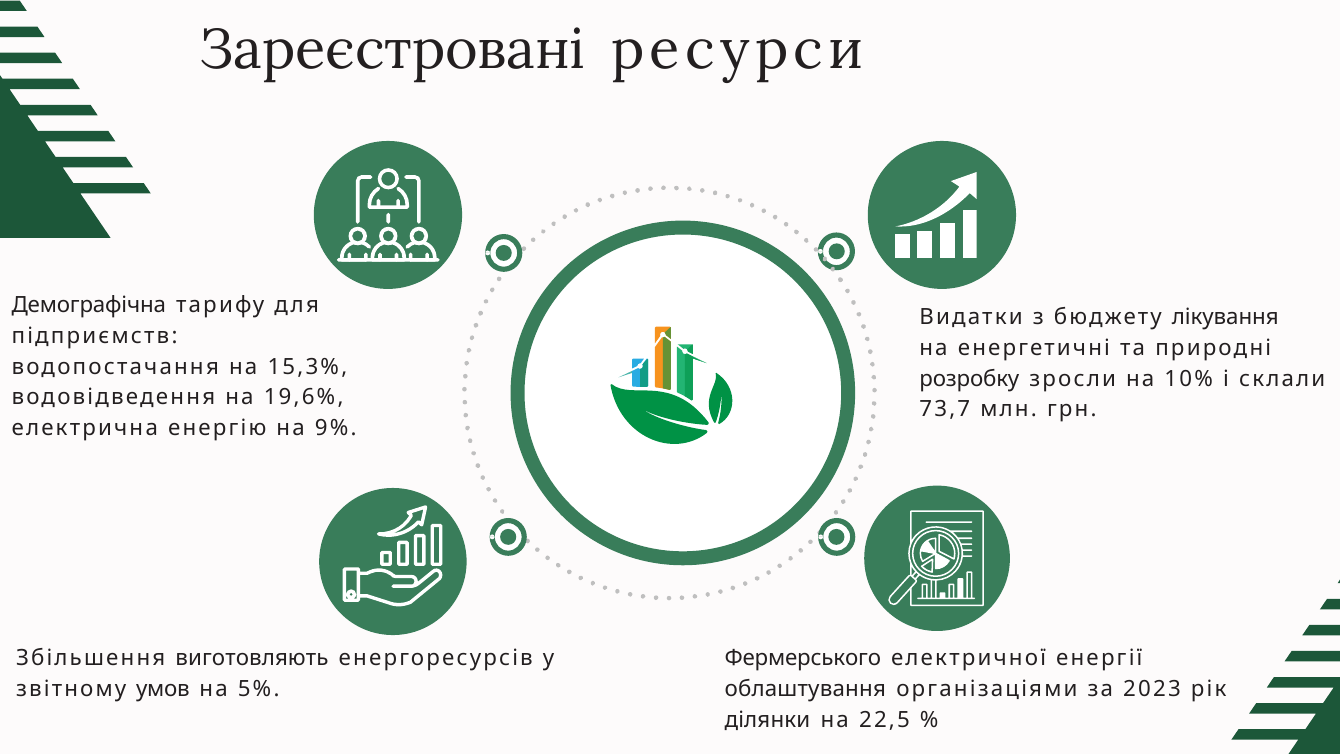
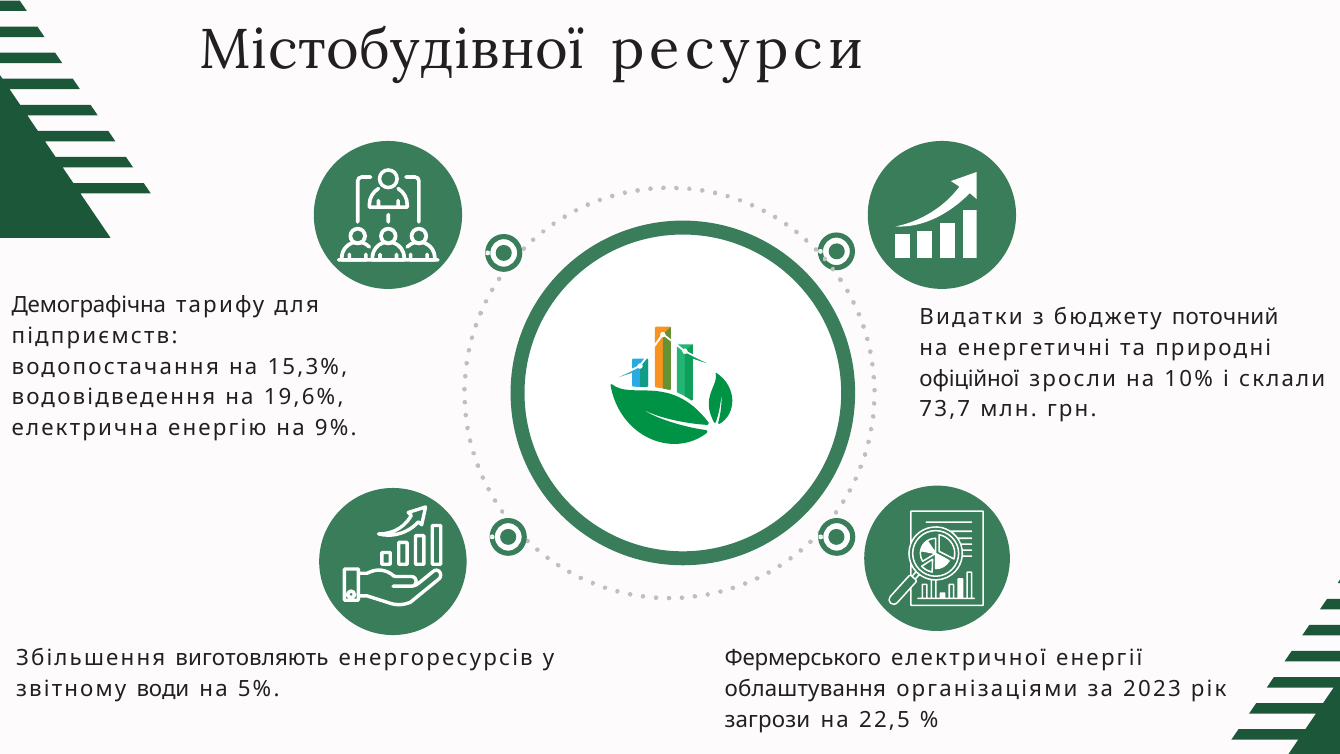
Зареєстровані: Зареєстровані -> Містобудівної (392, 50)
лікування: лікування -> поточний (1225, 317)
розробку: розробку -> офіційної (969, 379)
умов: умов -> води (163, 689)
ділянки: ділянки -> загрози (767, 720)
